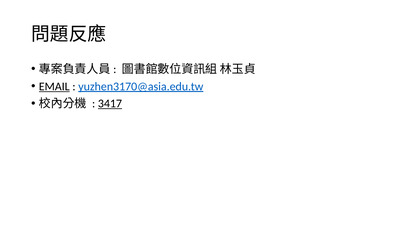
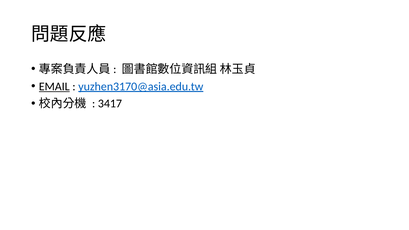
3417 underline: present -> none (110, 104)
